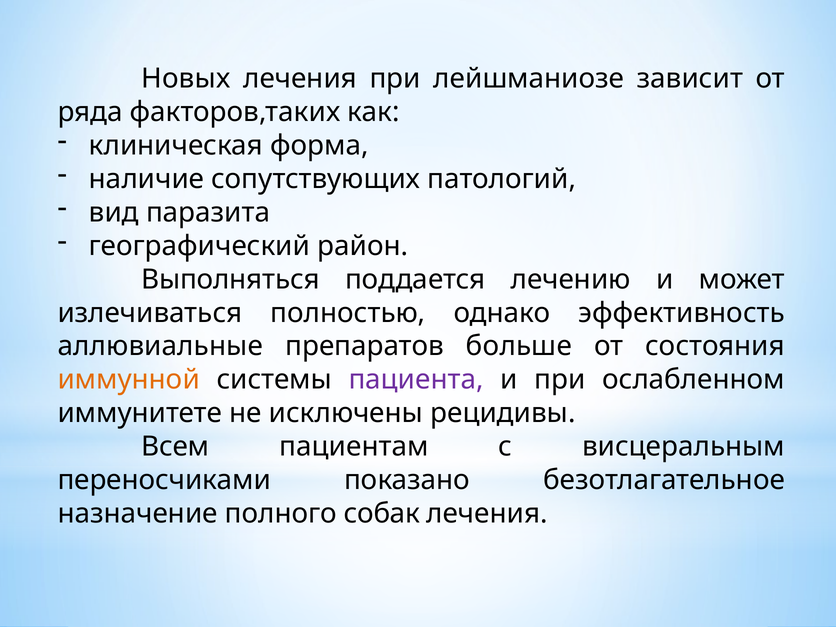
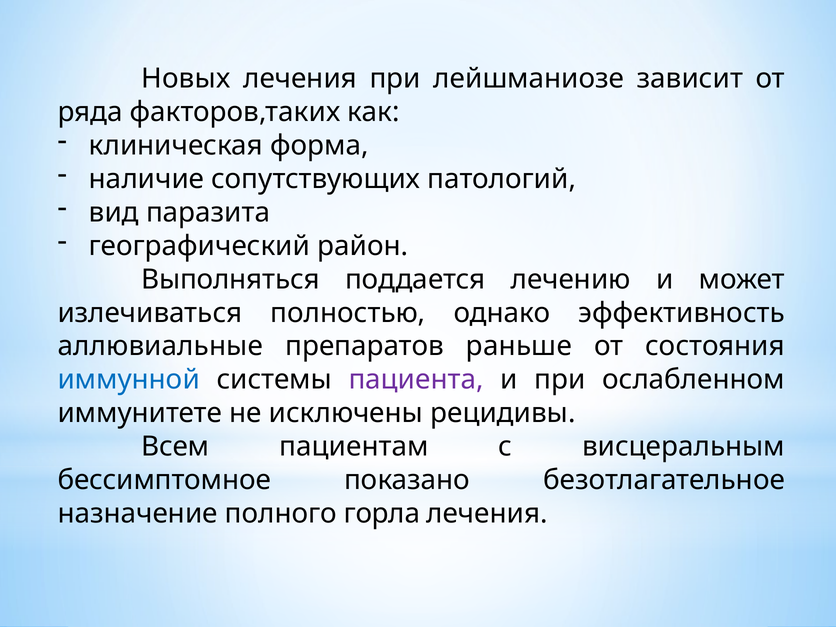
больше: больше -> раньше (519, 346)
иммунной colour: orange -> blue (129, 380)
переносчиками: переносчиками -> бессимптомное (164, 480)
собак: собак -> горла (382, 513)
